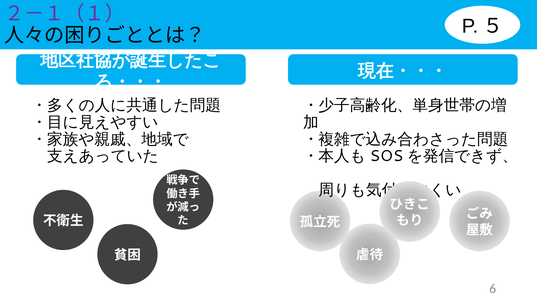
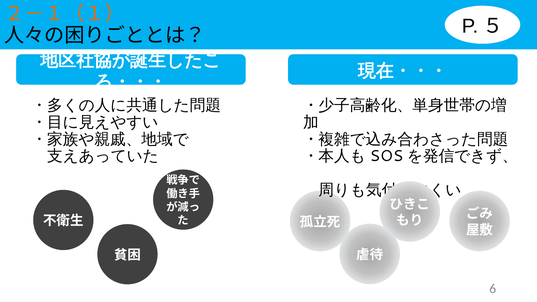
２－１（１） colour: purple -> orange (64, 14)
